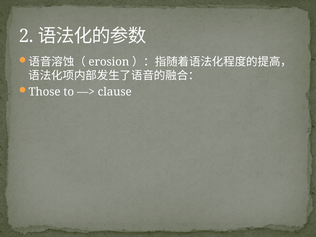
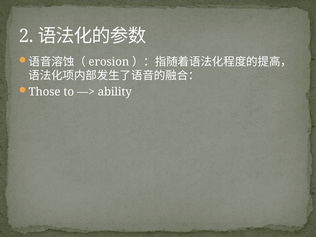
clause: clause -> ability (115, 92)
